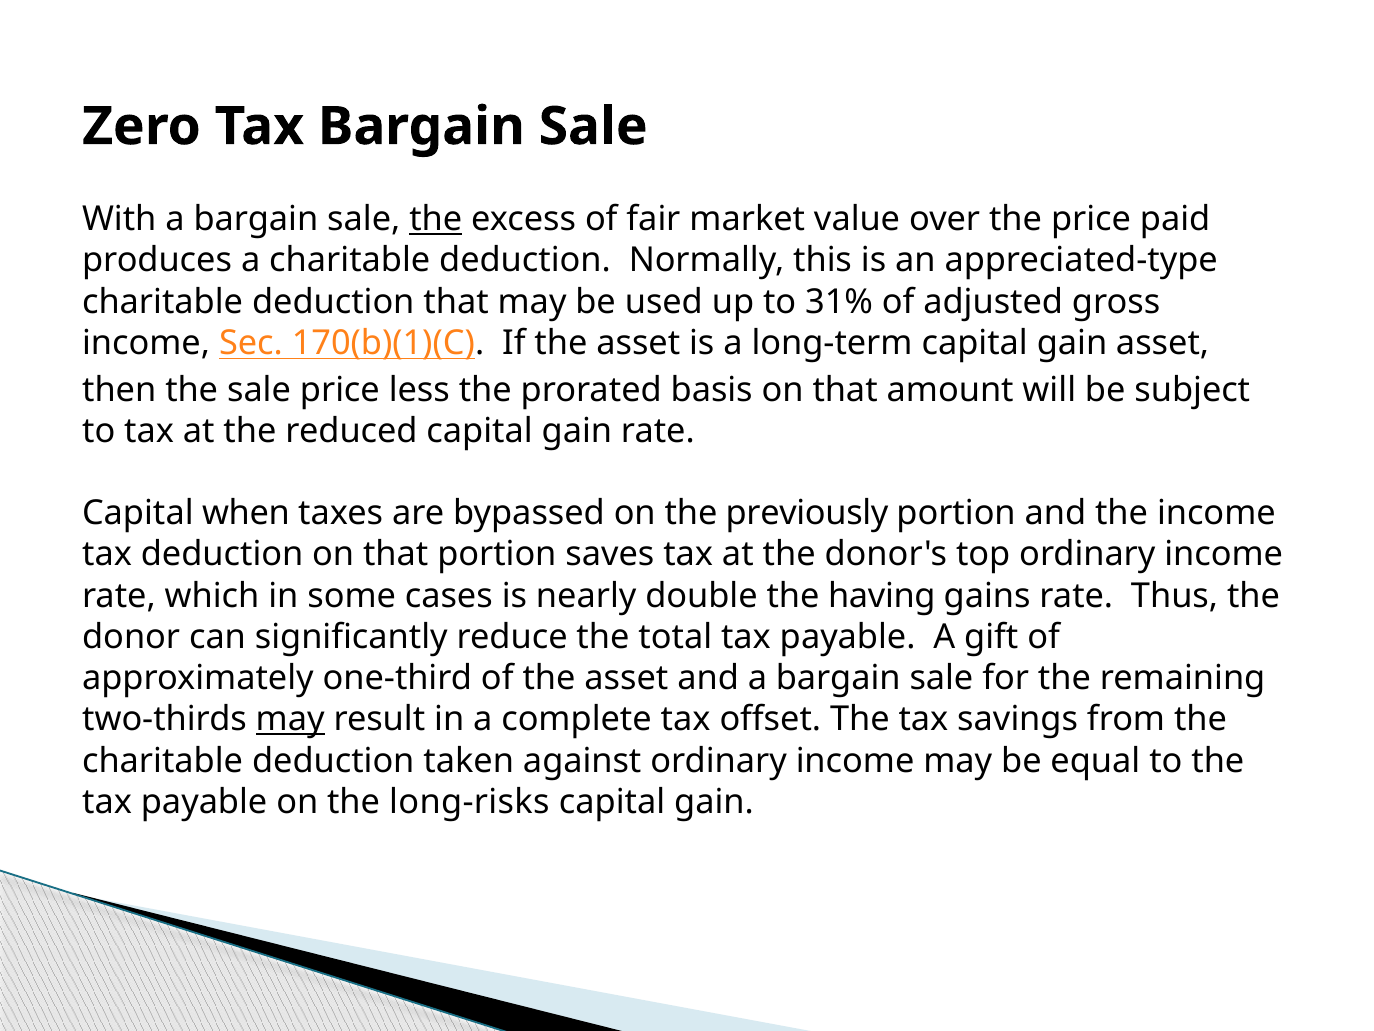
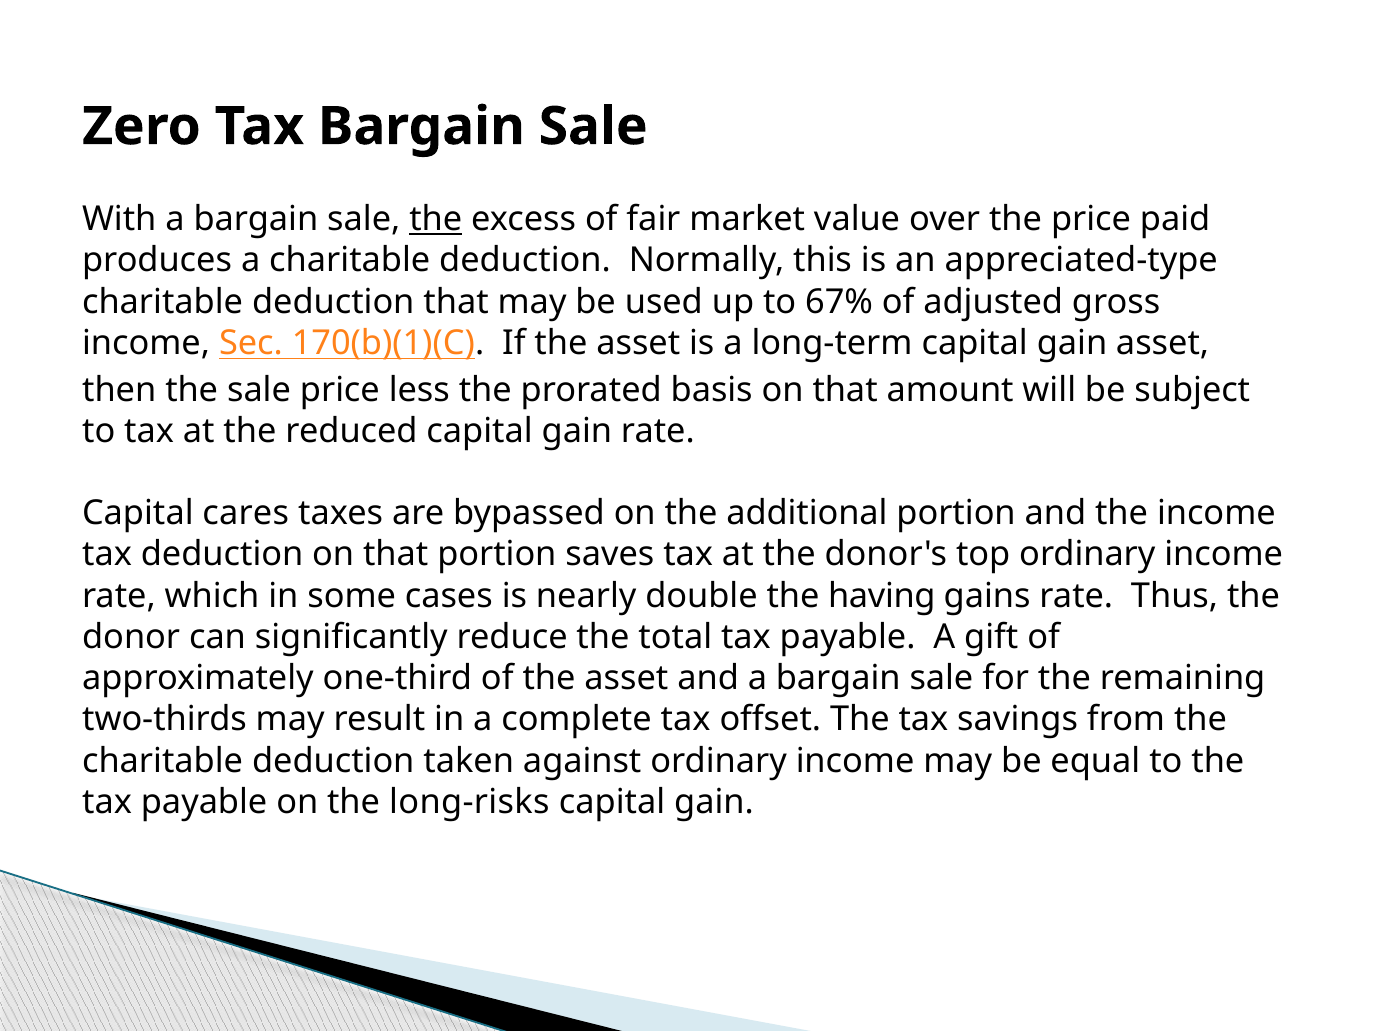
31%: 31% -> 67% (839, 302)
when: when -> cares (246, 513)
previously: previously -> additional (807, 513)
may underline: present -> none (290, 719)
